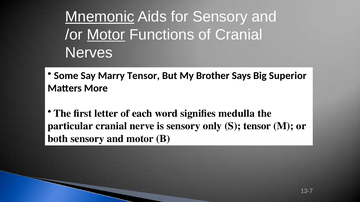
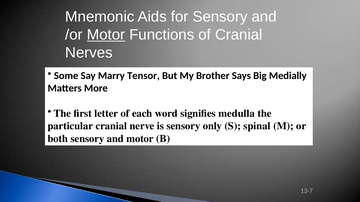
Mnemonic underline: present -> none (100, 17)
Superior: Superior -> Medially (288, 76)
S tensor: tensor -> spinal (257, 126)
